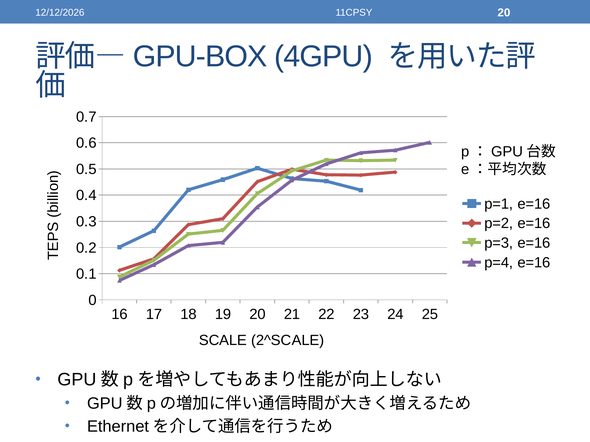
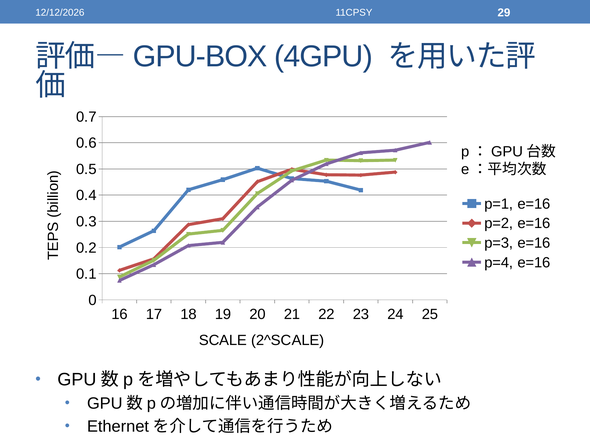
11CPSY 20: 20 -> 29 (504, 13)
